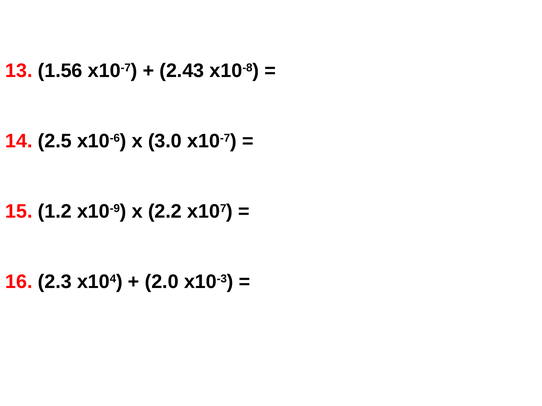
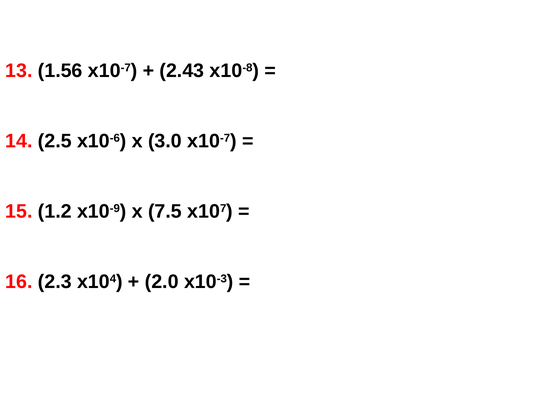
2.2: 2.2 -> 7.5 (165, 212)
